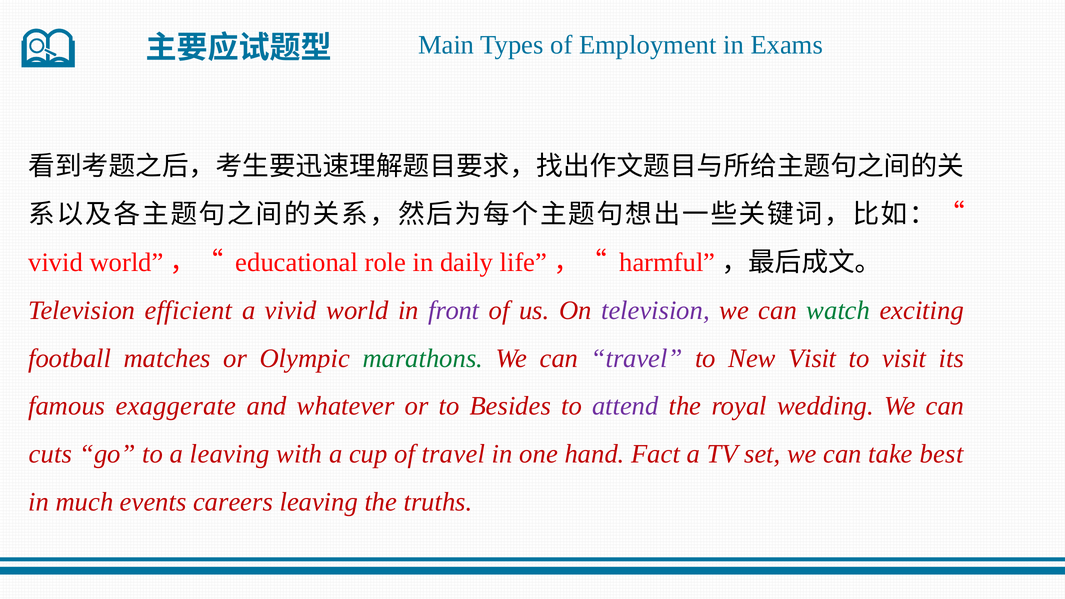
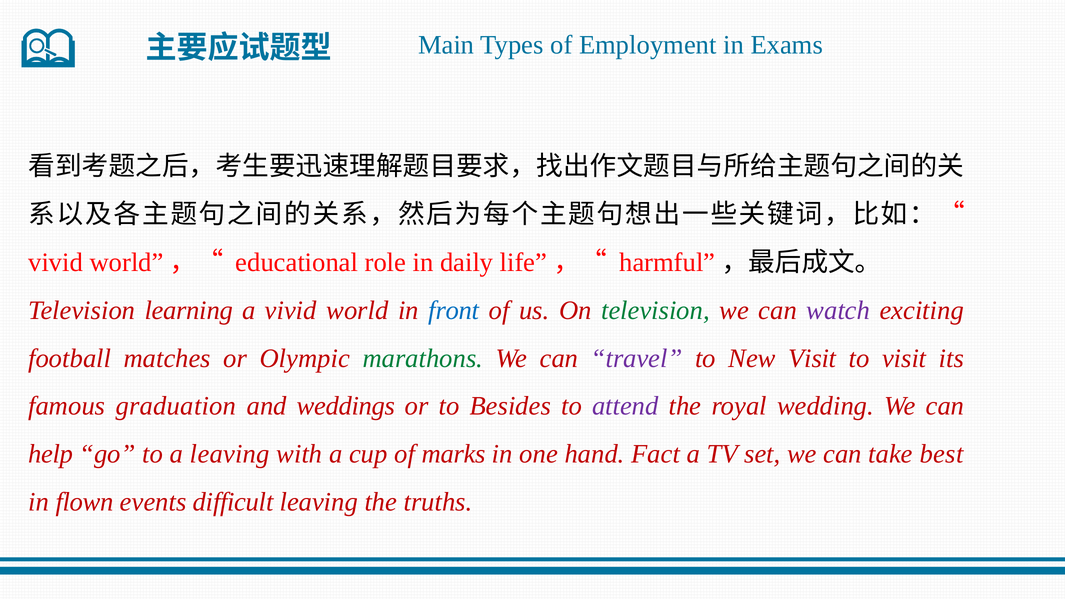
efficient: efficient -> learning (189, 310)
front colour: purple -> blue (454, 310)
television colour: purple -> green (655, 310)
watch colour: green -> purple (838, 310)
exaggerate: exaggerate -> graduation (176, 406)
whatever: whatever -> weddings (346, 406)
cuts: cuts -> help (51, 454)
of travel: travel -> marks (454, 454)
much: much -> flown (85, 502)
careers: careers -> difficult (233, 502)
